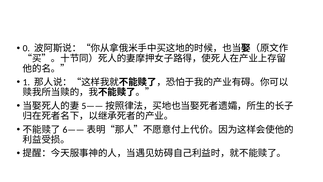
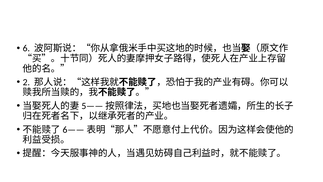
0: 0 -> 6 (26, 48)
1: 1 -> 2 (26, 82)
